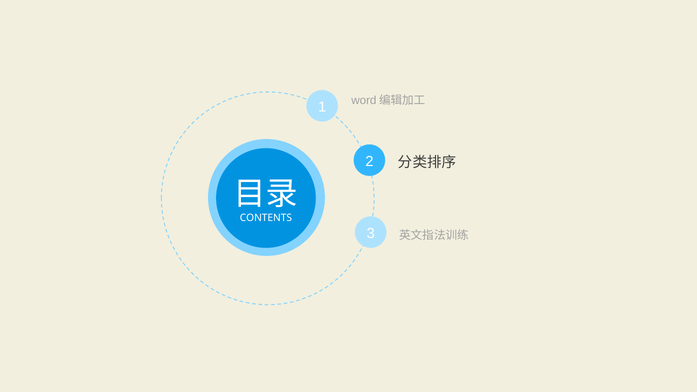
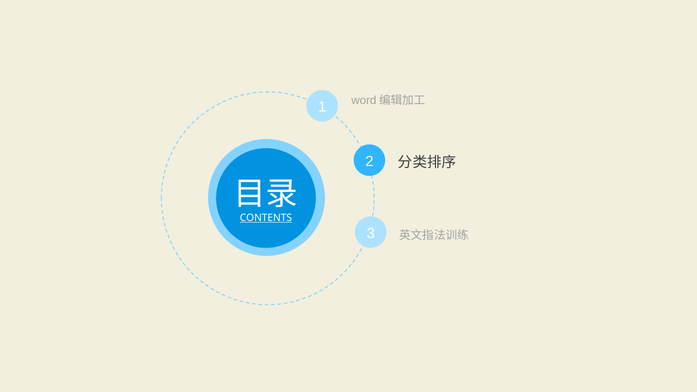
CONTENTS underline: none -> present (266, 218)
